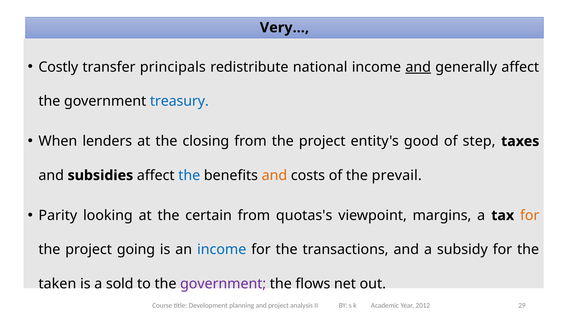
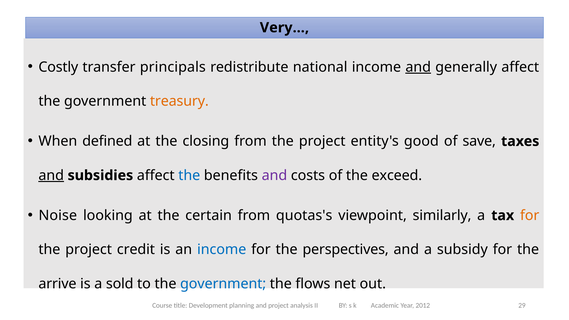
treasury colour: blue -> orange (179, 101)
lenders: lenders -> defined (107, 141)
step: step -> save (479, 141)
and underline: none -> present (51, 175)
and colour: orange -> purple (274, 175)
prevail: prevail -> exceed (397, 175)
Parity: Parity -> Noise (58, 215)
margins: margins -> similarly (442, 215)
going: going -> credit (136, 250)
transactions: transactions -> perspectives (346, 250)
taken: taken -> arrive (57, 284)
government colour: purple -> blue (223, 284)
